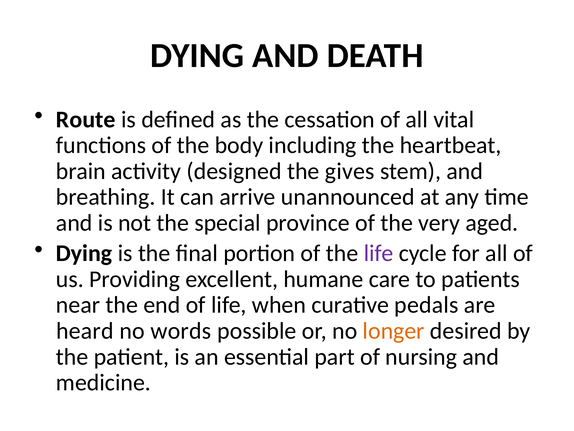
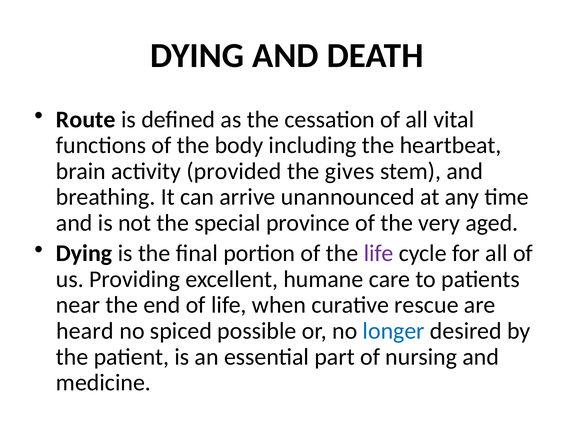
designed: designed -> provided (234, 171)
pedals: pedals -> rescue (426, 305)
words: words -> spiced (181, 331)
longer colour: orange -> blue (394, 331)
